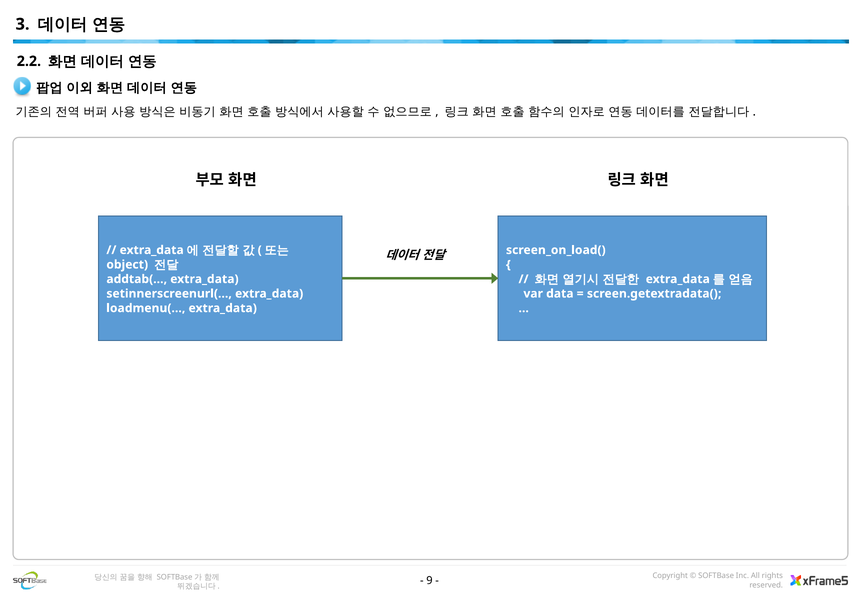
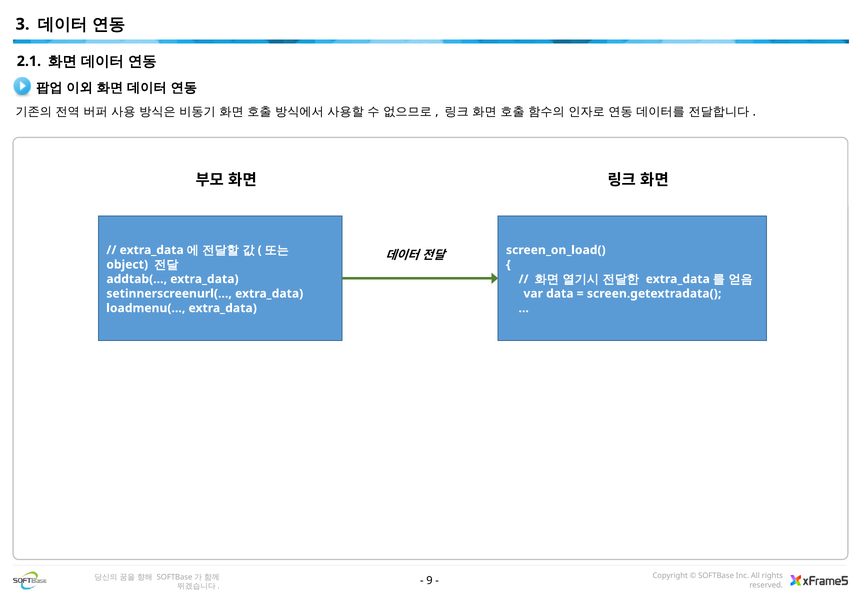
2.2: 2.2 -> 2.1 (29, 61)
